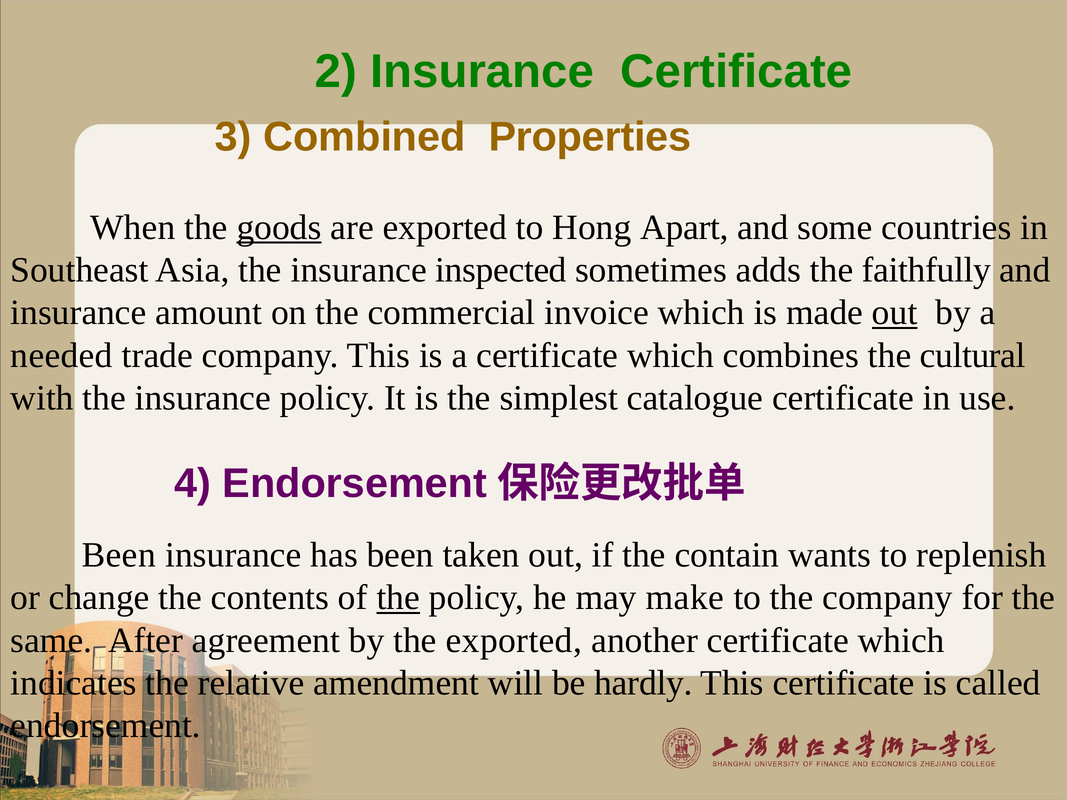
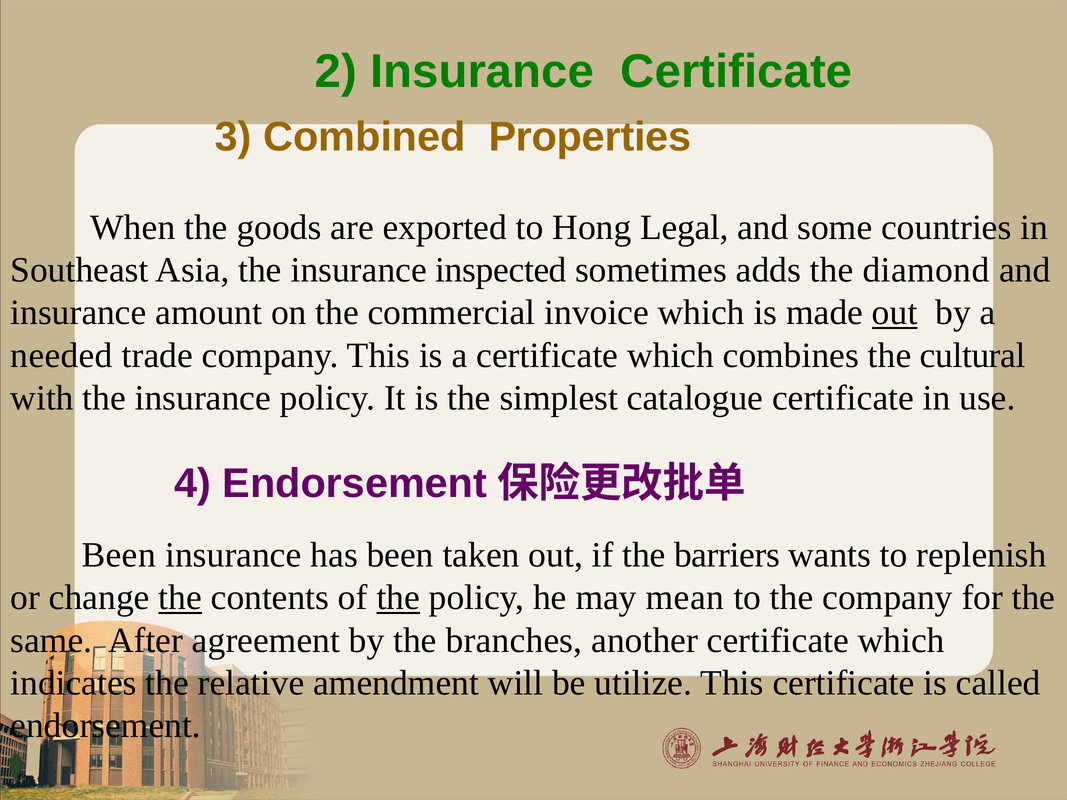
goods underline: present -> none (279, 227)
Apart: Apart -> Legal (684, 227)
faithfully: faithfully -> diamond (926, 270)
contain: contain -> barriers (727, 555)
the underline: none -> present (180, 598)
make: make -> mean (685, 598)
the exported: exported -> branches (514, 641)
hardly: hardly -> utilize (643, 683)
